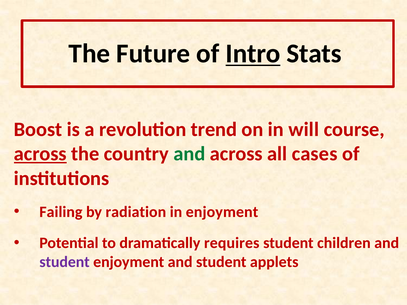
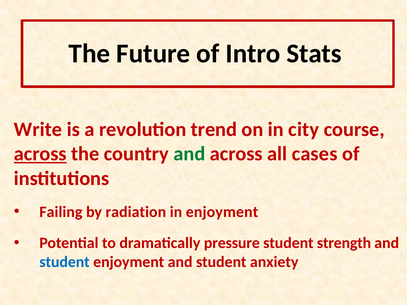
Intro underline: present -> none (253, 54)
Boost: Boost -> Write (38, 130)
will: will -> city (304, 130)
requires: requires -> pressure (232, 243)
children: children -> strength (344, 243)
student colour: purple -> blue (65, 262)
applets: applets -> anxiety (274, 262)
